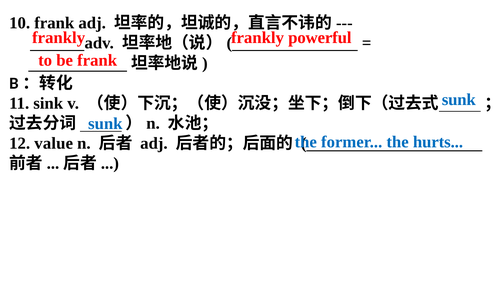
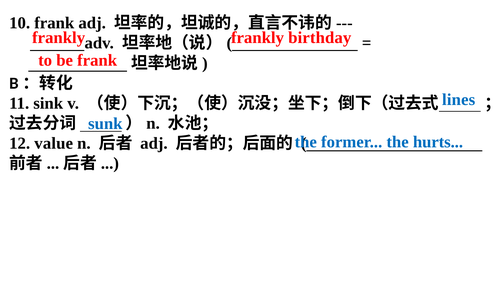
powerful: powerful -> birthday (320, 38)
sunk: sunk -> lines (459, 100)
